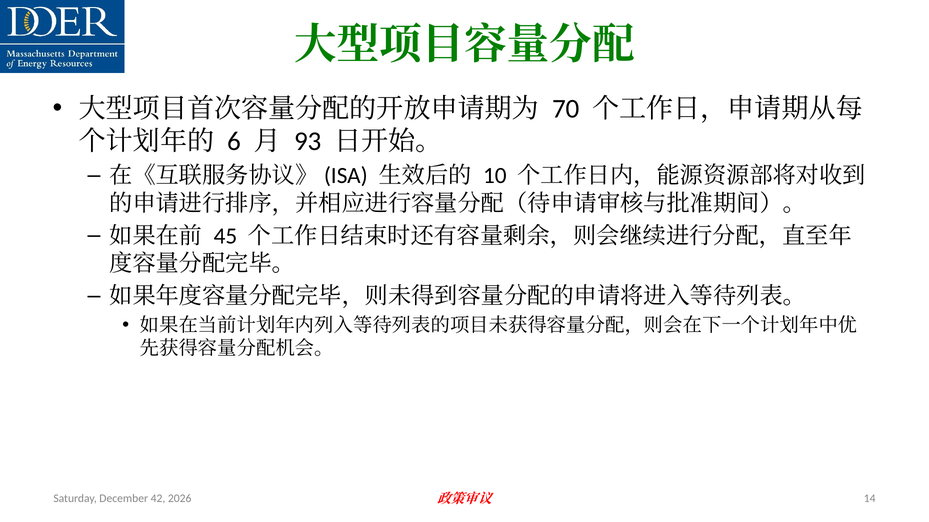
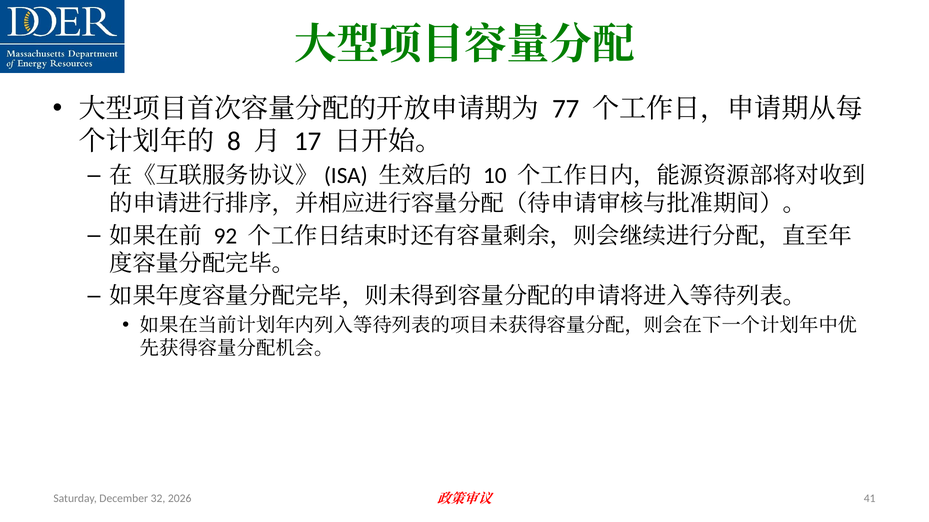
70: 70 -> 77 (566, 109)
6: 6 -> 8 (234, 141)
93: 93 -> 17 (308, 141)
45: 45 -> 92 (225, 236)
42: 42 -> 32 (158, 499)
14: 14 -> 41 (870, 499)
